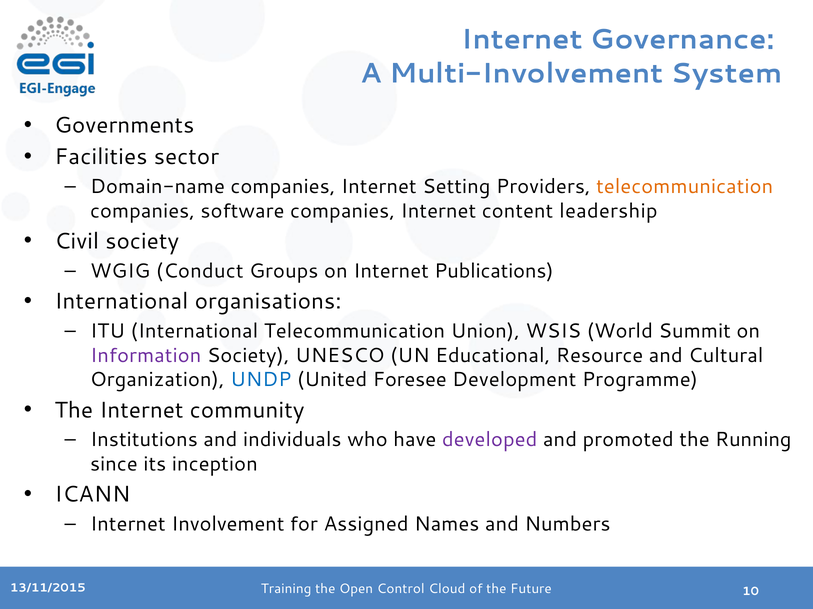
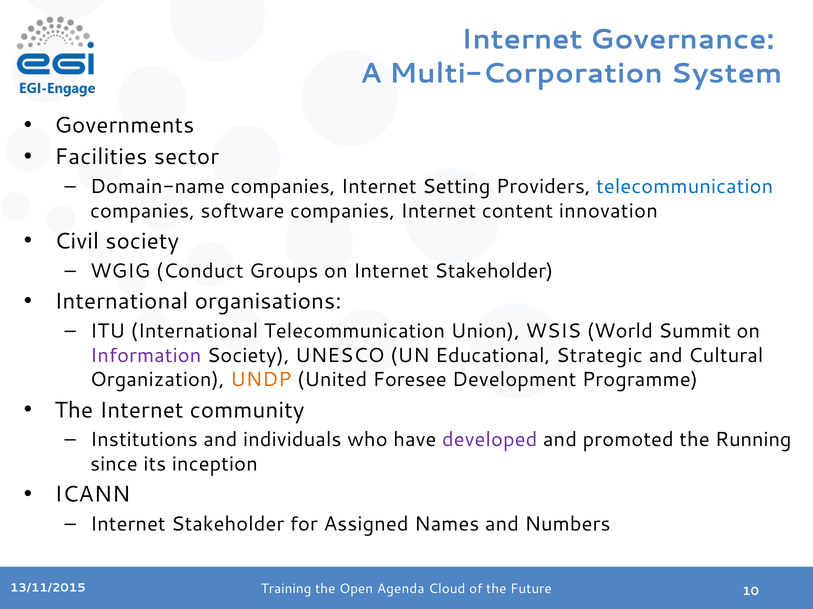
Multi-Involvement: Multi-Involvement -> Multi-Corporation (526, 74)
telecommunication colour: orange -> blue (685, 187)
leadership: leadership -> innovation (608, 211)
on Internet Publications: Publications -> Stakeholder (494, 271)
Resource: Resource -> Strategic (599, 356)
UNDP colour: blue -> orange (261, 380)
Involvement: Involvement -> Stakeholder (228, 525)
Control: Control -> Agenda (401, 590)
